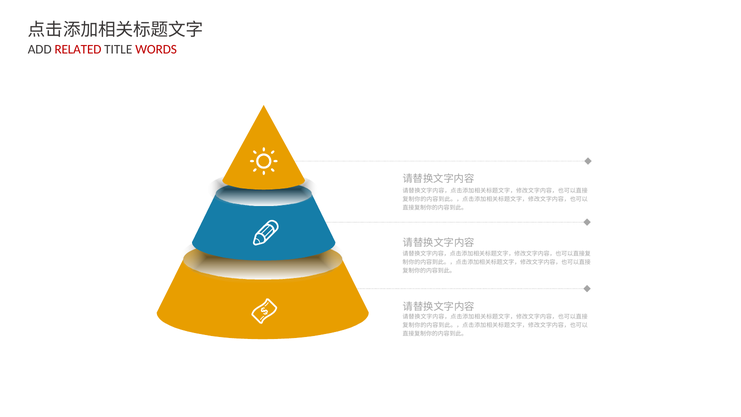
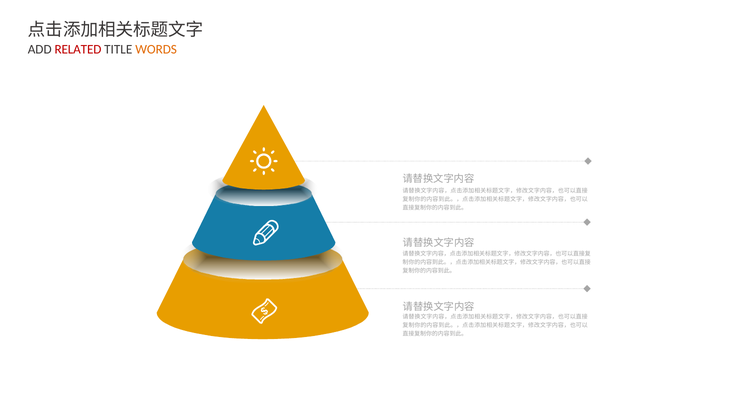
WORDS colour: red -> orange (156, 49)
